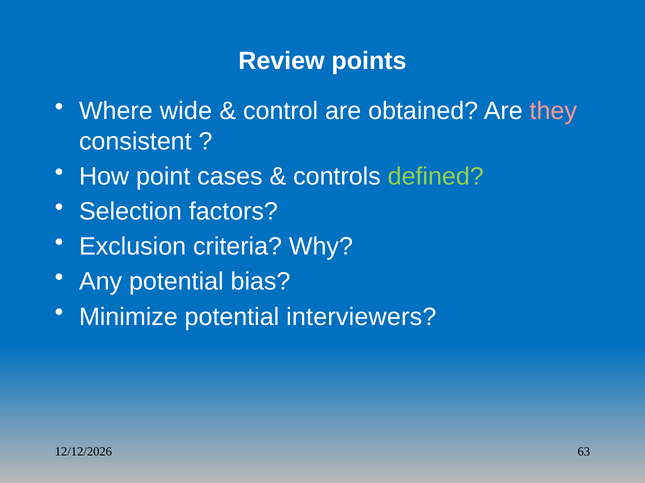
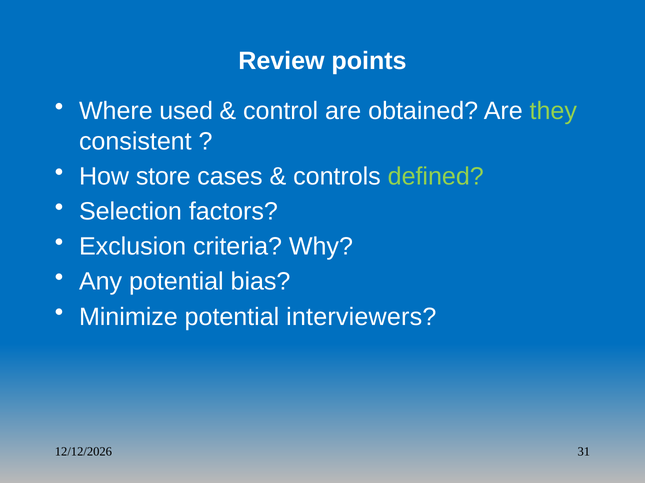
wide: wide -> used (186, 111)
they colour: pink -> light green (553, 111)
point: point -> store (163, 177)
63: 63 -> 31 (584, 452)
